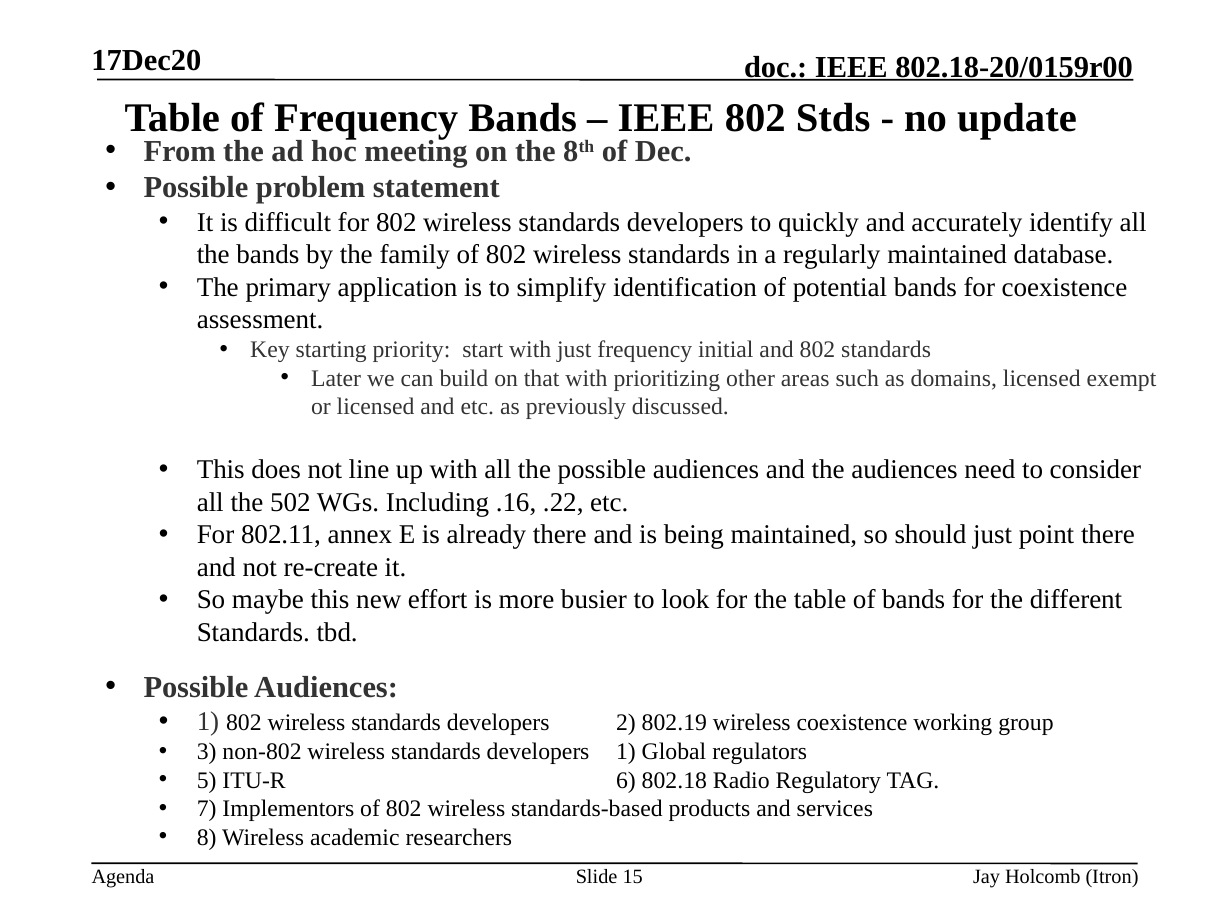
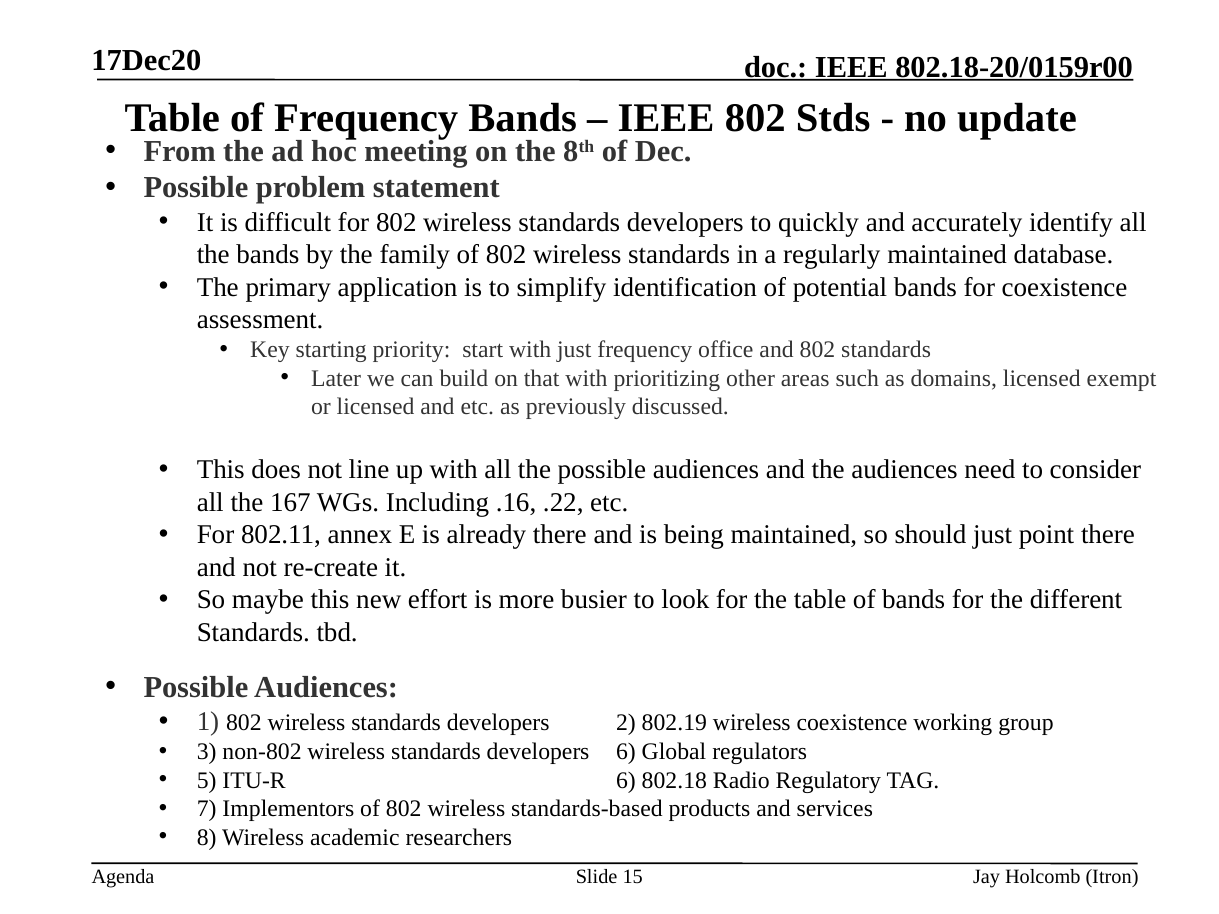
initial: initial -> office (726, 350)
502: 502 -> 167 (290, 503)
developers 1: 1 -> 6 (626, 752)
